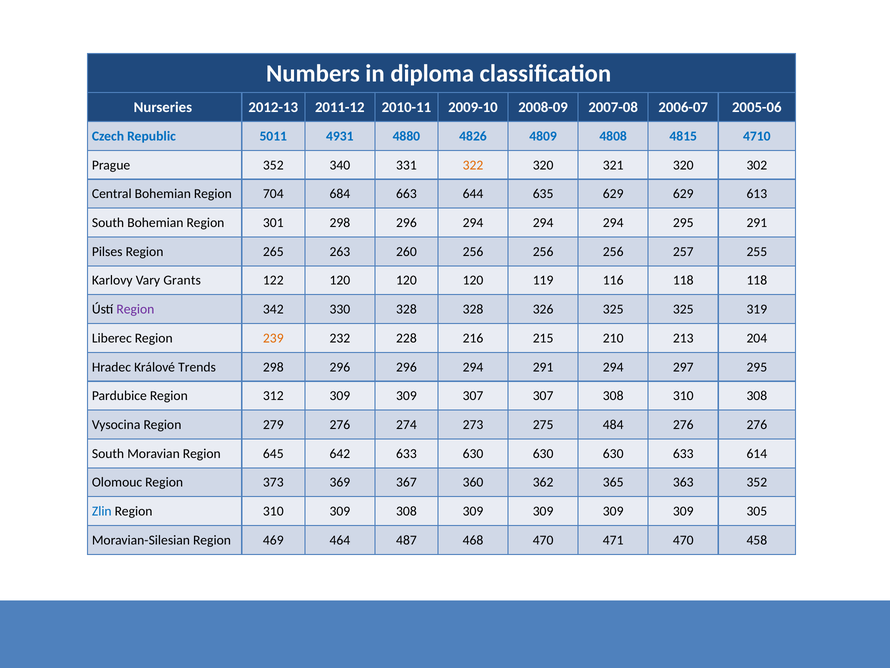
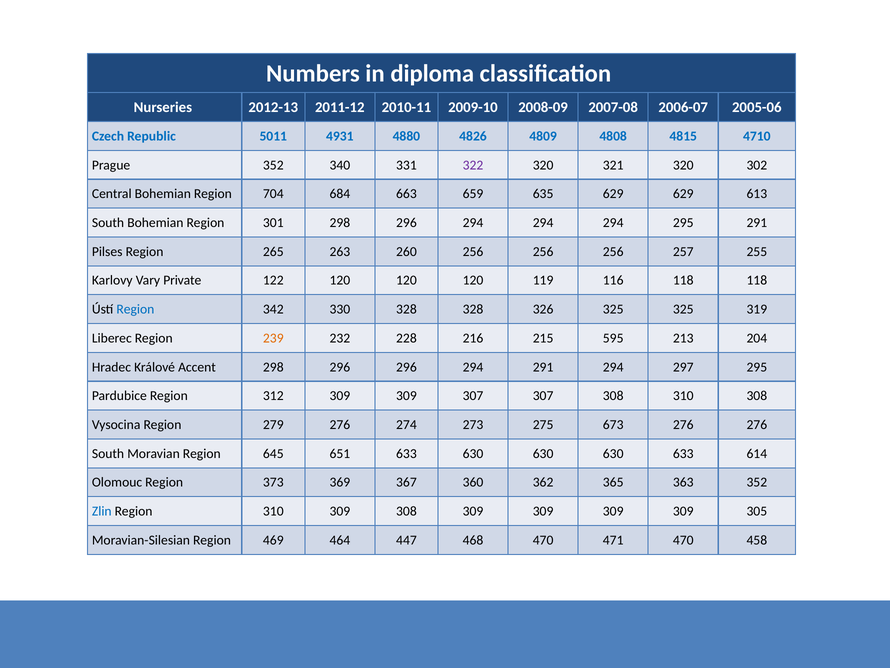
322 colour: orange -> purple (473, 165)
644: 644 -> 659 (473, 194)
Grants: Grants -> Private (182, 280)
Region colour: purple -> blue (135, 309)
210: 210 -> 595 (613, 338)
Trends: Trends -> Accent (197, 367)
484: 484 -> 673 (613, 424)
642: 642 -> 651 (340, 453)
487: 487 -> 447 (406, 540)
